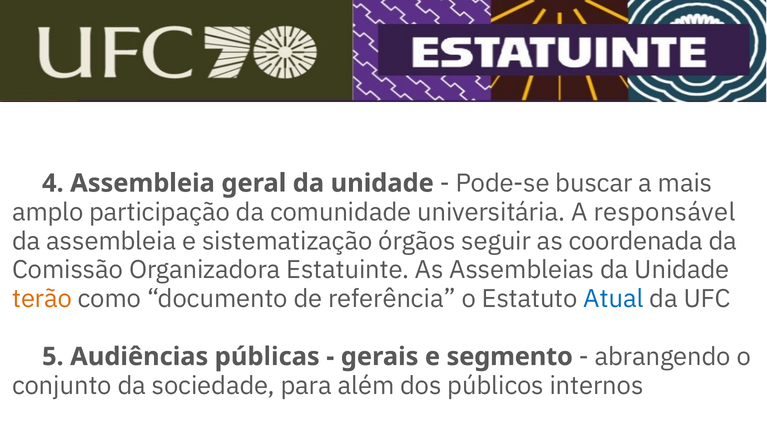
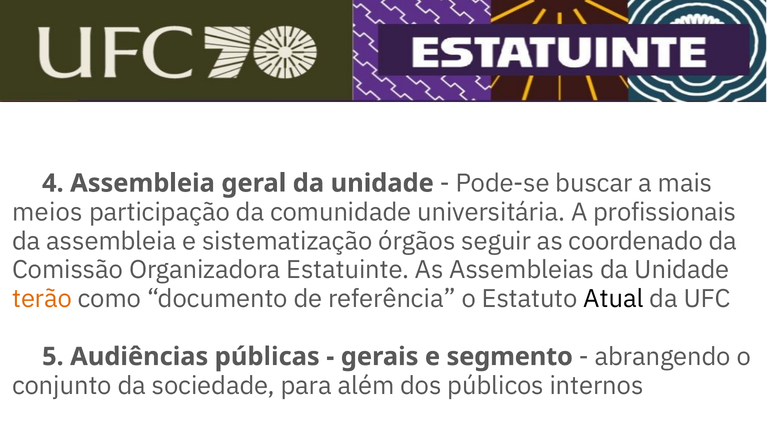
amplo: amplo -> meios (48, 212)
responsável: responsável -> profissionais (665, 212)
coordenada: coordenada -> coordenado (636, 241)
Atual colour: blue -> black (614, 298)
